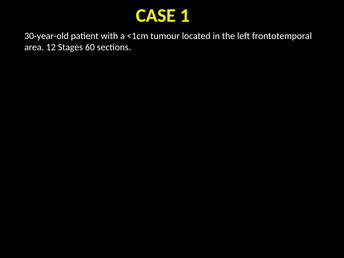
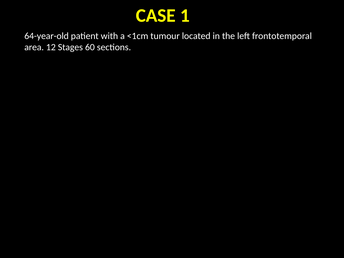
30-year-old: 30-year-old -> 64-year-old (47, 36)
